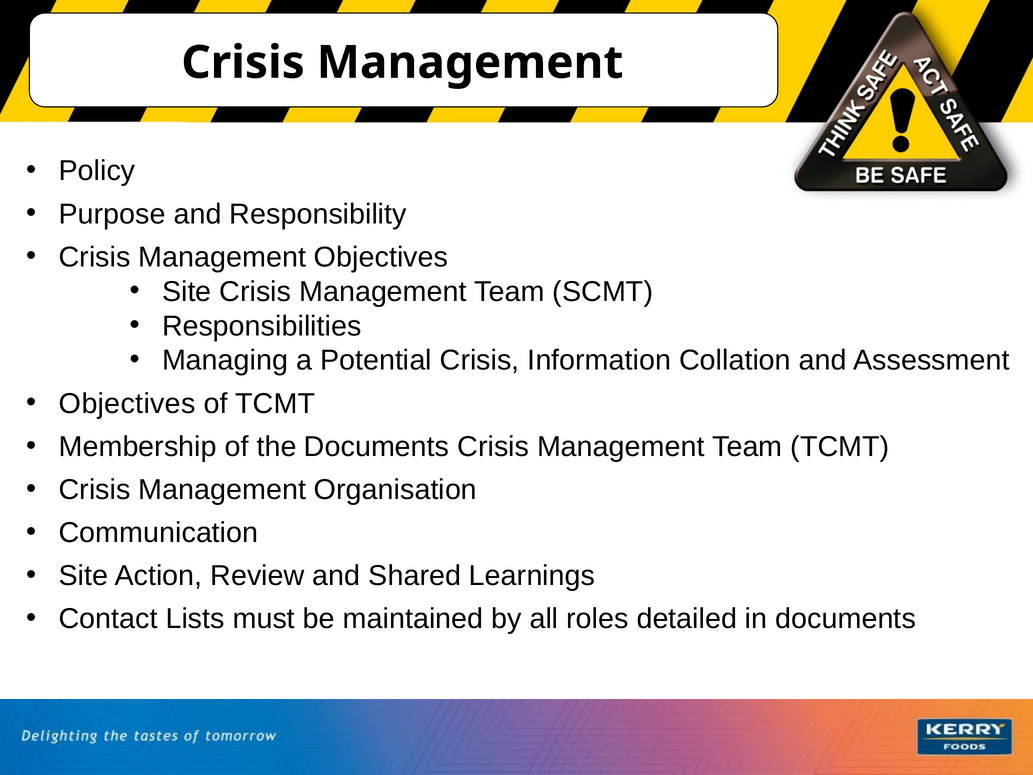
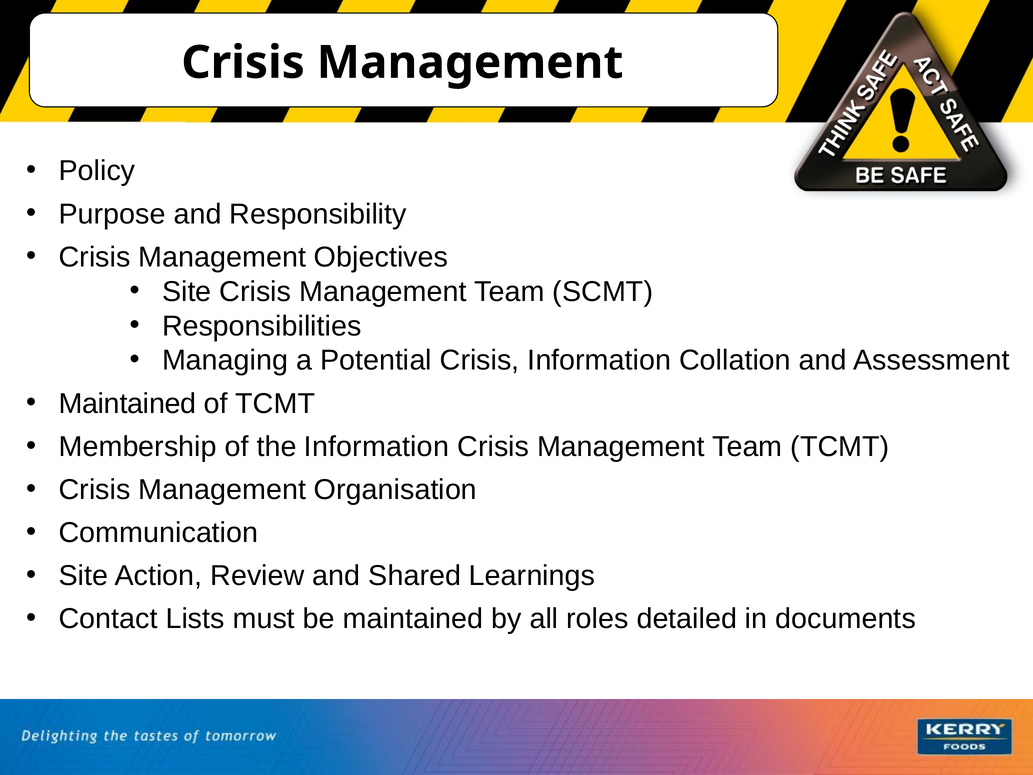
Objectives: Objectives -> Maintained (127, 403)
the Documents: Documents -> Information (377, 447)
